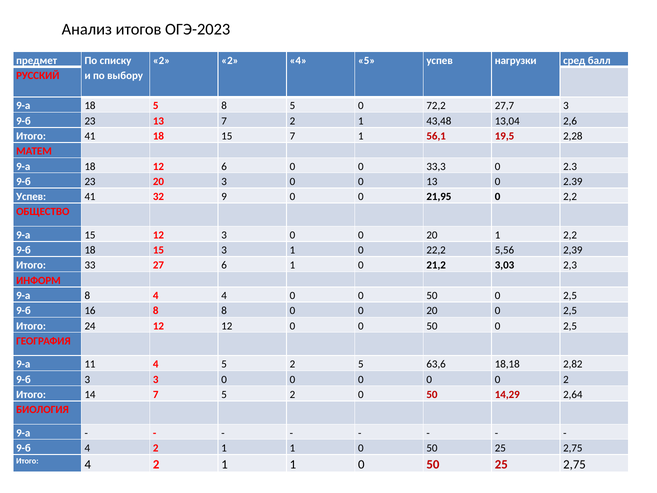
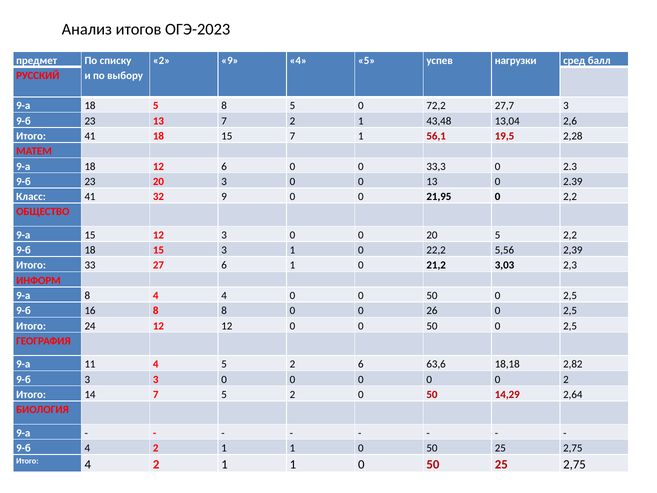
2 2: 2 -> 9 (230, 60)
Успев: Успев -> Класс (31, 197)
20 1: 1 -> 5 (498, 235)
8 0 0 20: 20 -> 26 (432, 311)
2 5: 5 -> 6 (361, 364)
